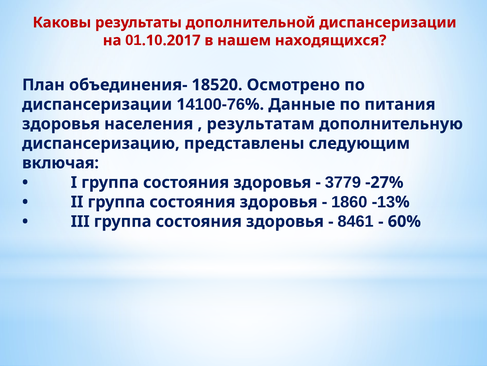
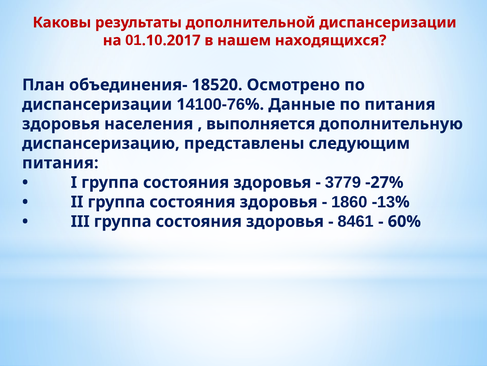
результатам: результатам -> выполняется (261, 124)
включая: включая -> питания (60, 163)
